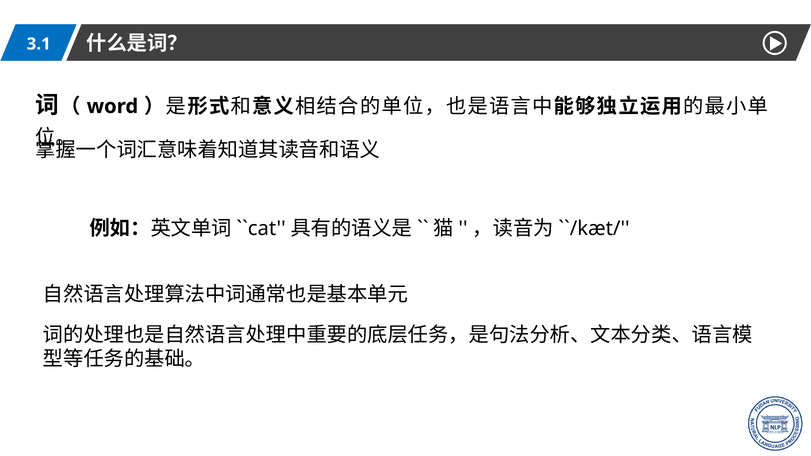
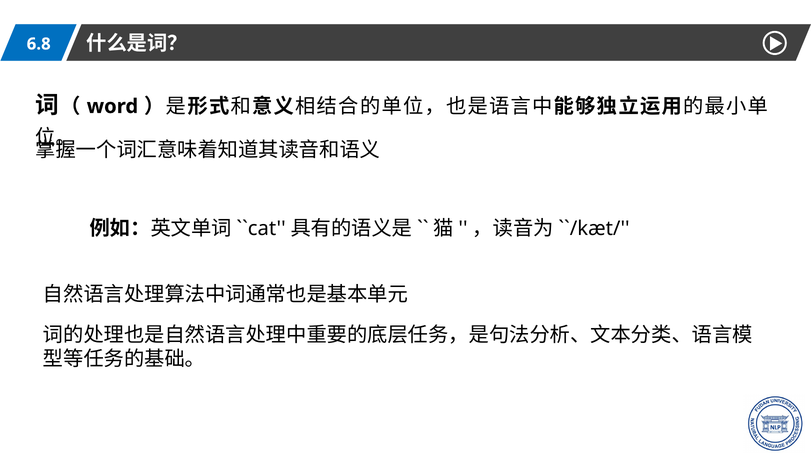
3.1: 3.1 -> 6.8 (39, 44)
